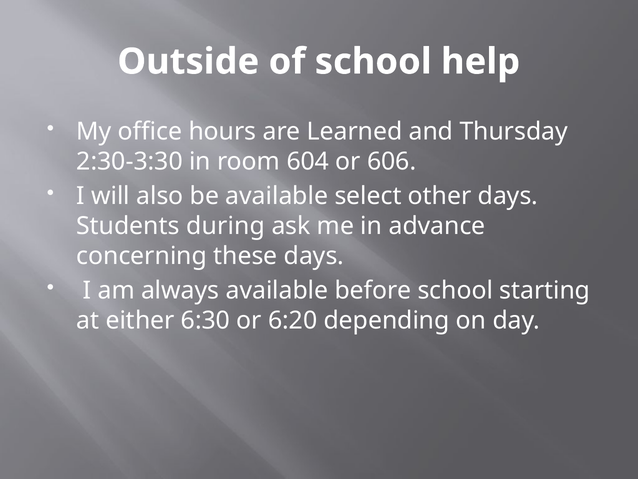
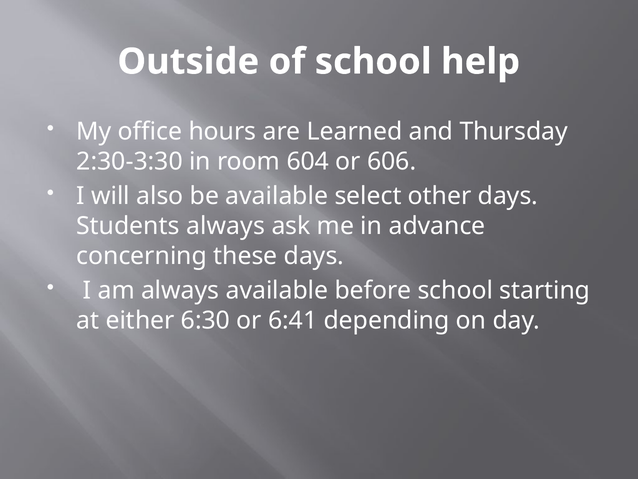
Students during: during -> always (226, 226)
6:20: 6:20 -> 6:41 (293, 320)
